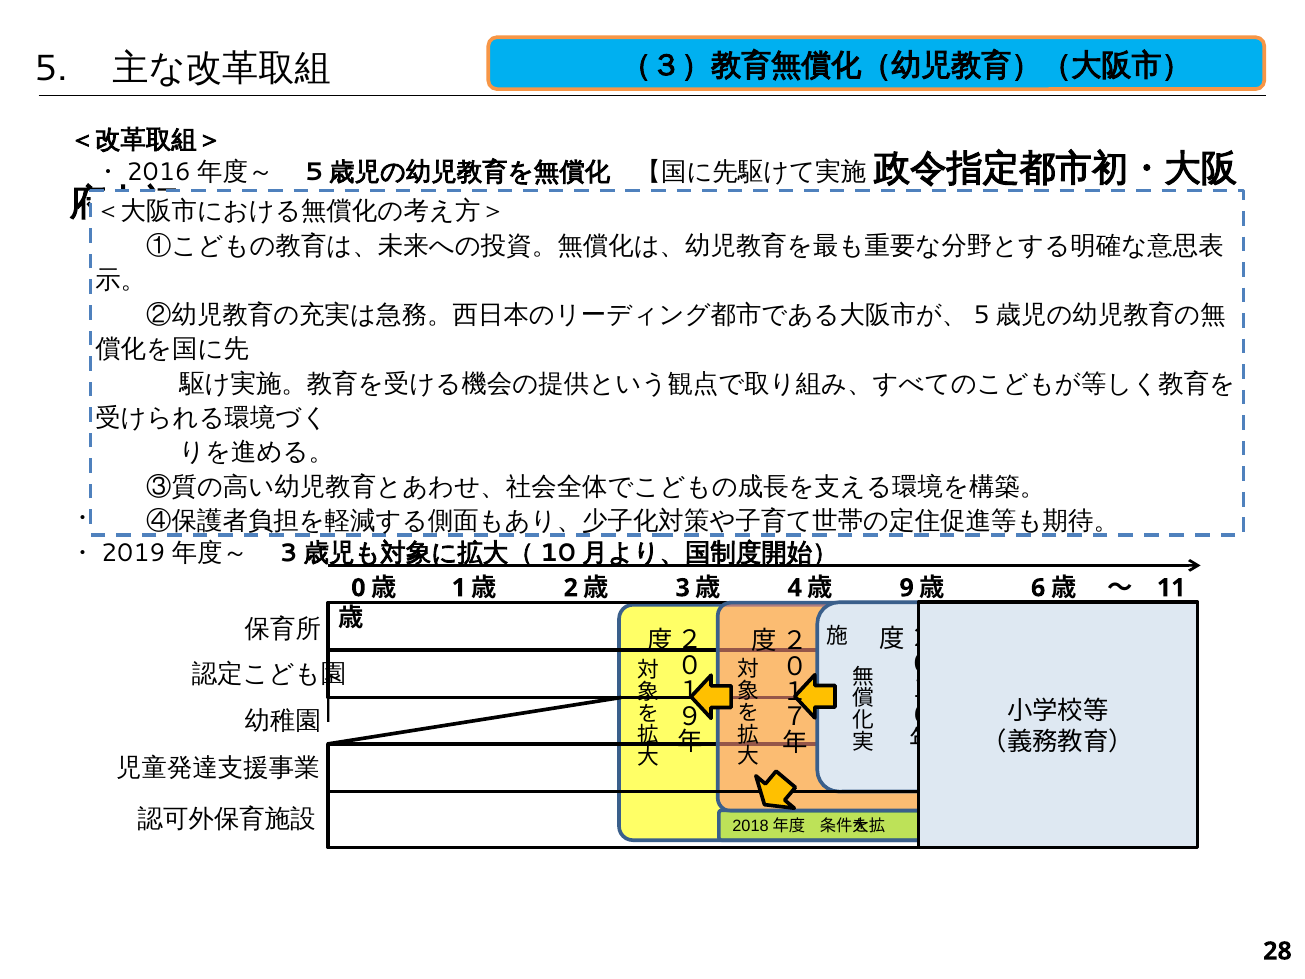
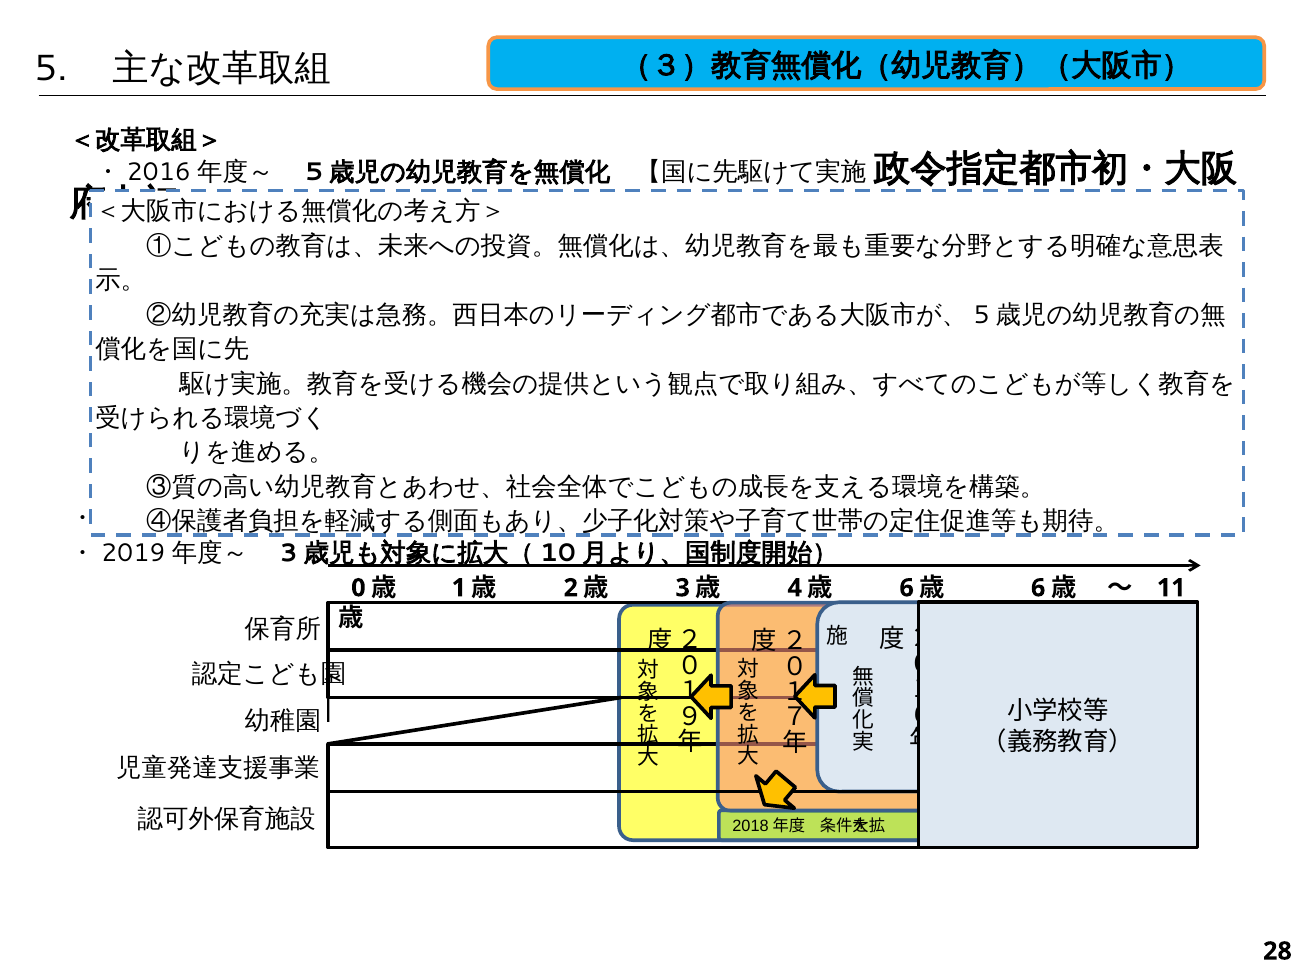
9: 9 -> 6 (907, 588)
